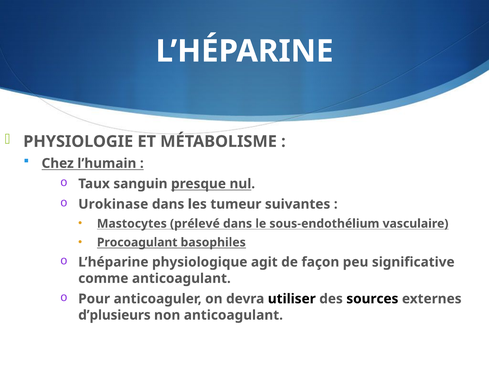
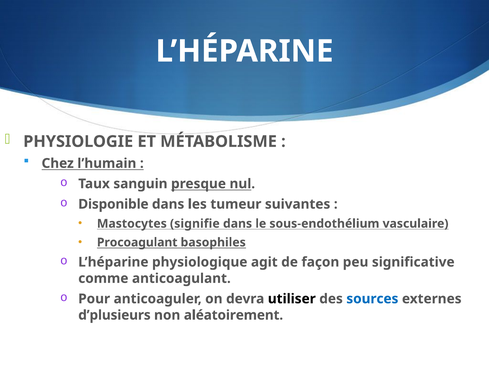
Urokinase: Urokinase -> Disponible (113, 204)
prélevé: prélevé -> signifie (195, 223)
sources colour: black -> blue (372, 299)
non anticoagulant: anticoagulant -> aléatoirement (233, 315)
